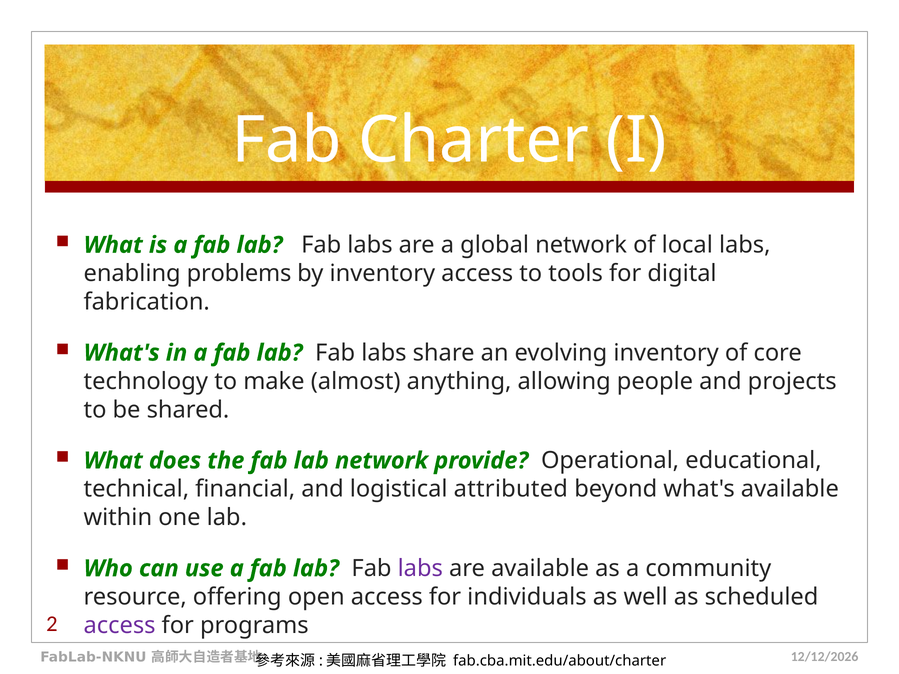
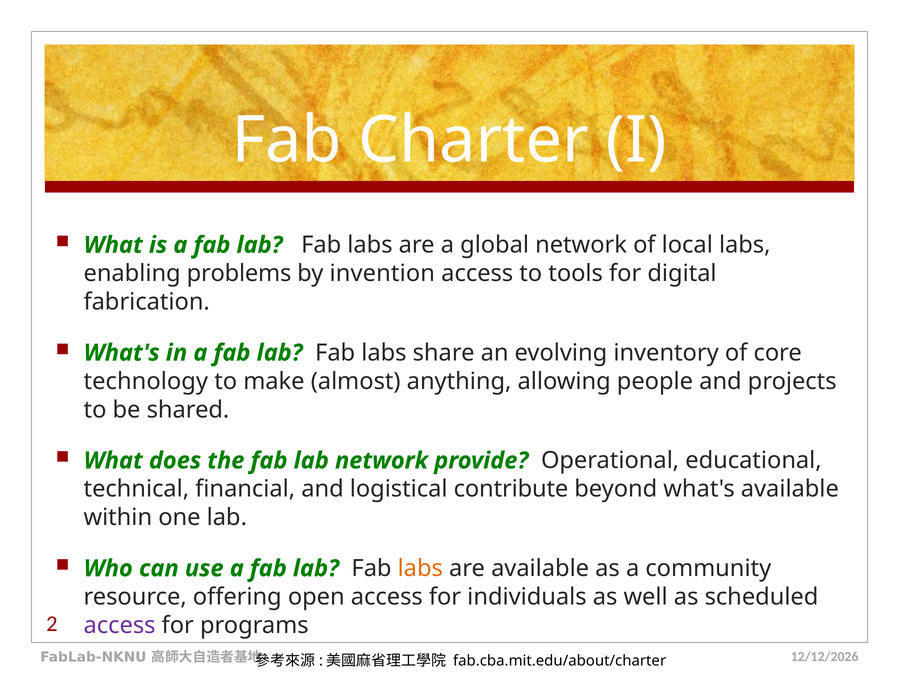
by inventory: inventory -> invention (382, 274)
attributed: attributed -> contribute (511, 489)
labs colour: purple -> orange (420, 569)
